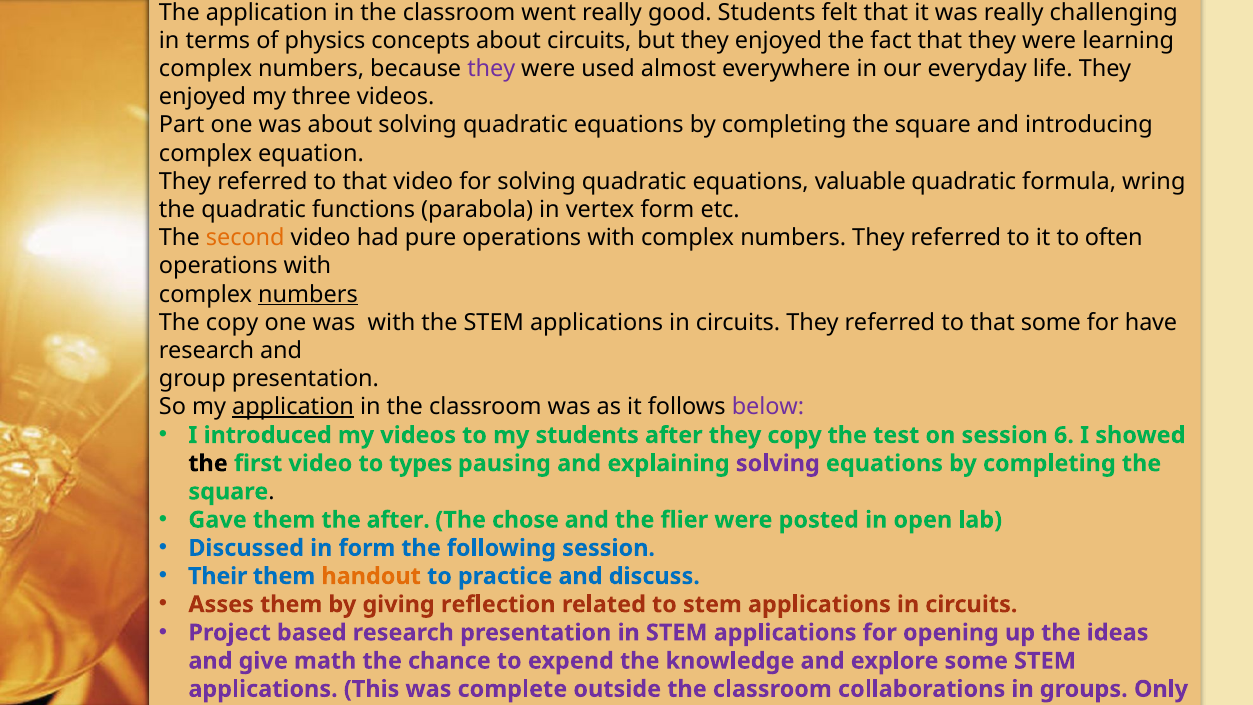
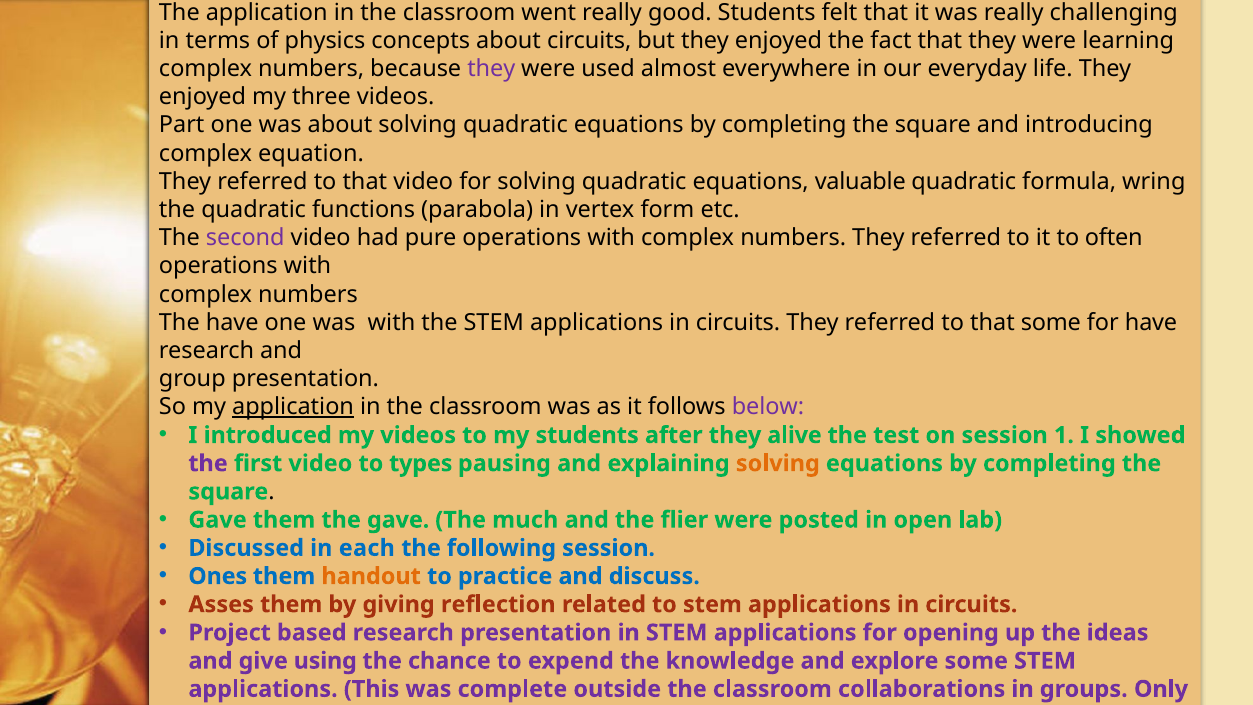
second colour: orange -> purple (245, 238)
numbers underline: present -> none (308, 294)
The copy: copy -> have (232, 322)
they copy: copy -> alive (794, 435)
6: 6 -> 1 (1064, 435)
the colour: black -> purple (208, 463)
solving colour: purple -> orange (778, 463)
the after: after -> gave (398, 520)
chose: chose -> much (525, 520)
in form: form -> each (367, 548)
Their: Their -> Ones (218, 576)
math: math -> using (325, 661)
